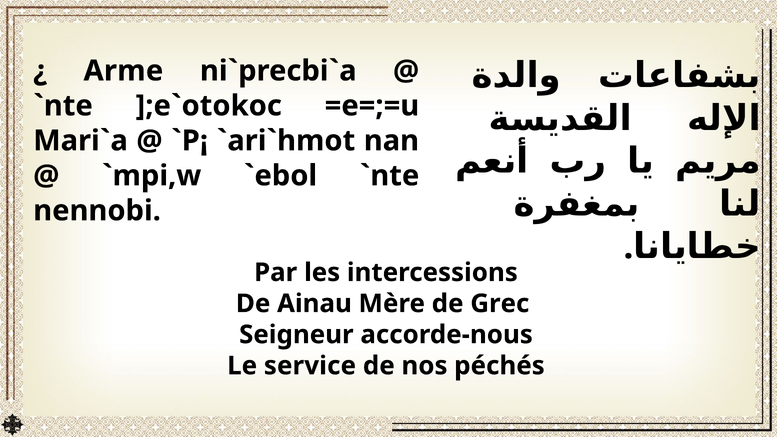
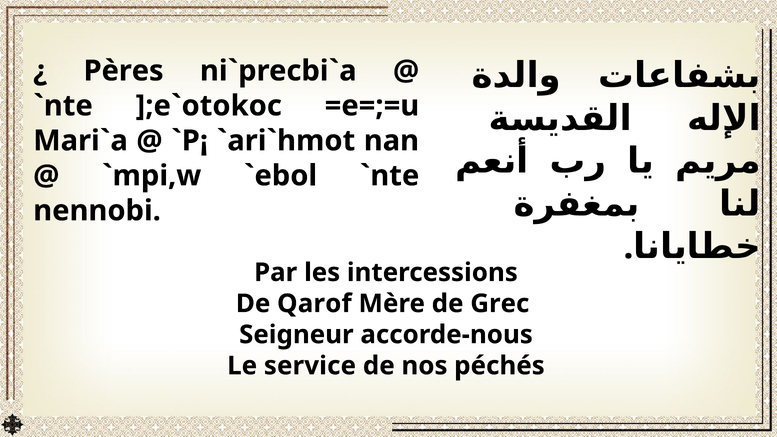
Arme: Arme -> Pères (124, 71)
Ainau: Ainau -> Qarof (314, 304)
